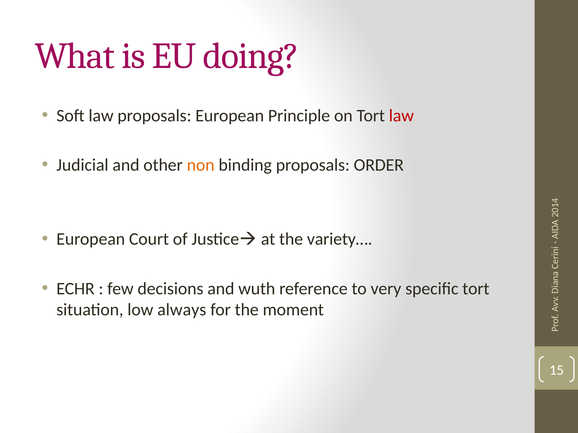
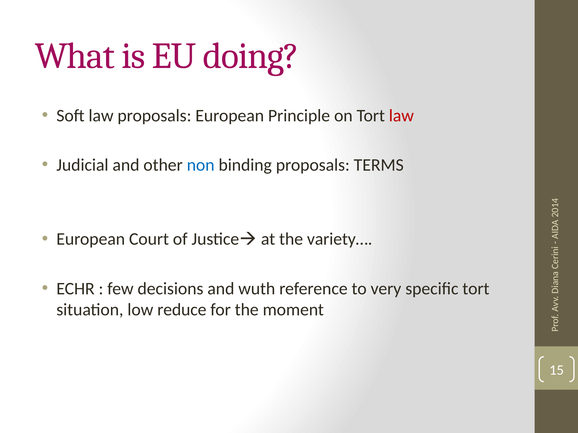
non colour: orange -> blue (201, 165)
ORDER: ORDER -> TERMS (379, 165)
always: always -> reduce (182, 310)
